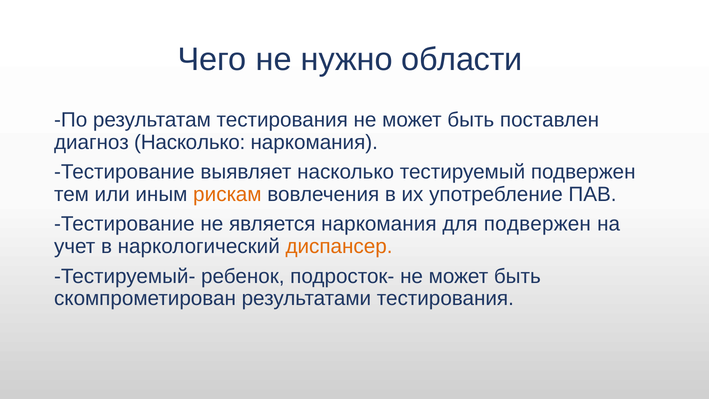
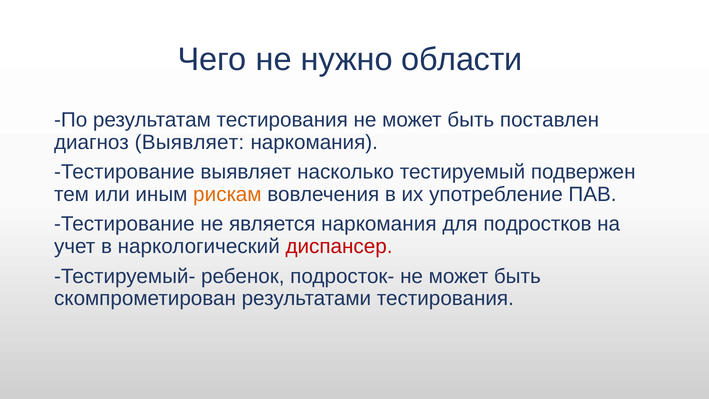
диагноз Насколько: Насколько -> Выявляет (189, 142)
для подвержен: подвержен -> подростков (537, 224)
диспансер colour: orange -> red (339, 246)
